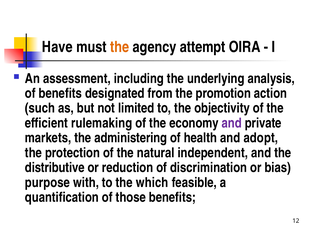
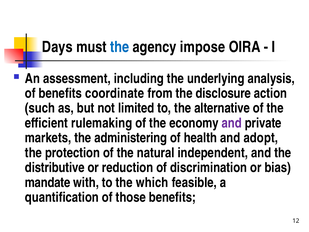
Have: Have -> Days (57, 47)
the colour: orange -> blue (120, 47)
attempt: attempt -> impose (203, 47)
designated: designated -> coordinate (115, 93)
promotion: promotion -> disclosure (223, 93)
objectivity: objectivity -> alternative (222, 108)
purpose: purpose -> mandate (48, 182)
